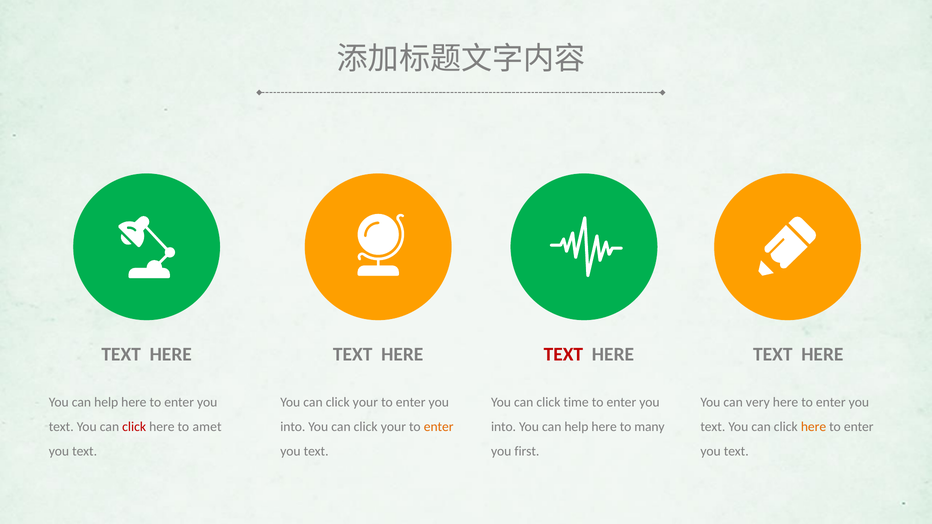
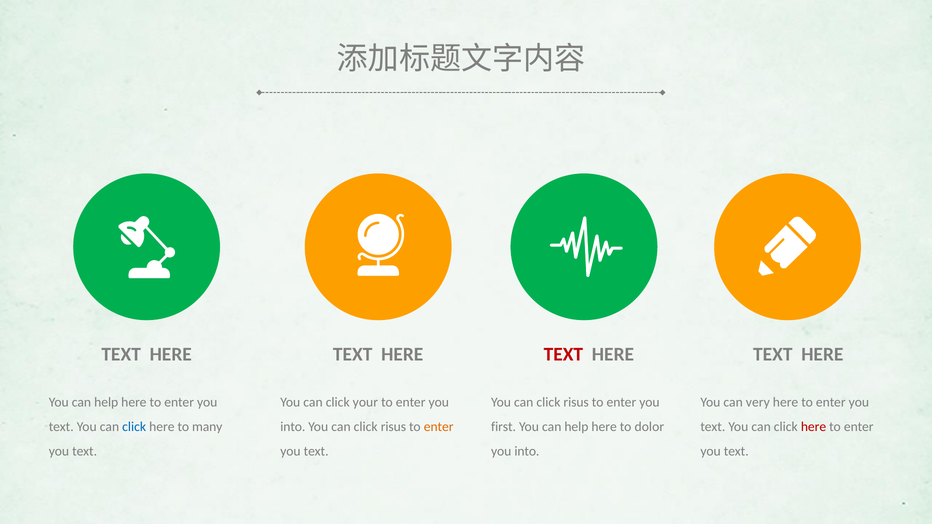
time: time -> risus (576, 402)
click colour: red -> blue (134, 427)
amet: amet -> many (207, 427)
your: your -> risus (393, 427)
into: into -> first (504, 427)
many: many -> dolor (649, 427)
here colour: orange -> red (814, 427)
first: first -> into (527, 451)
